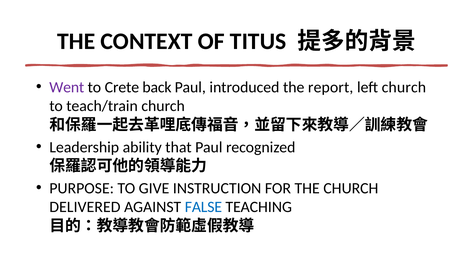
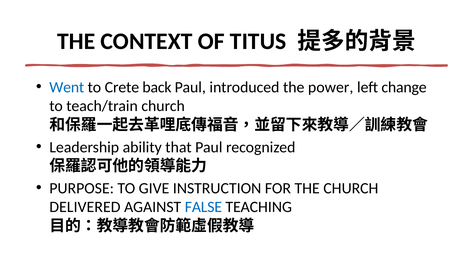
Went colour: purple -> blue (67, 87)
report: report -> power (331, 87)
left church: church -> change (404, 87)
